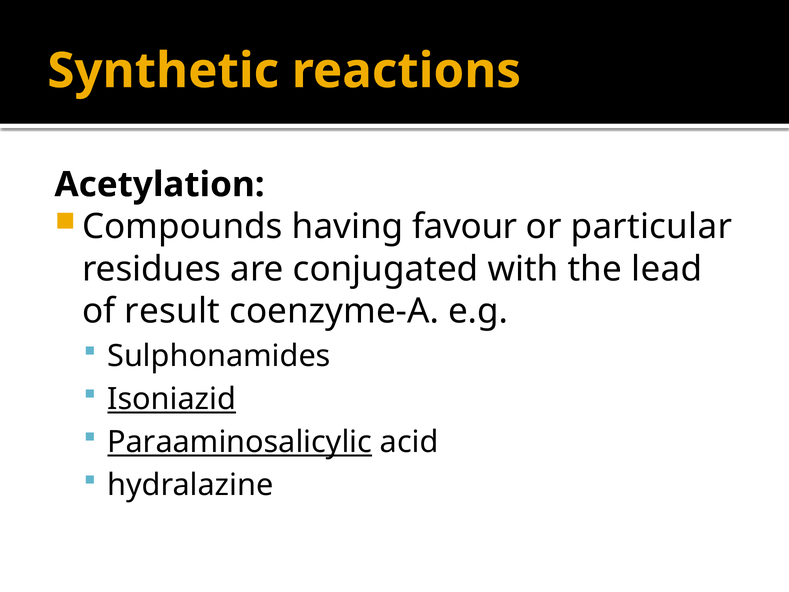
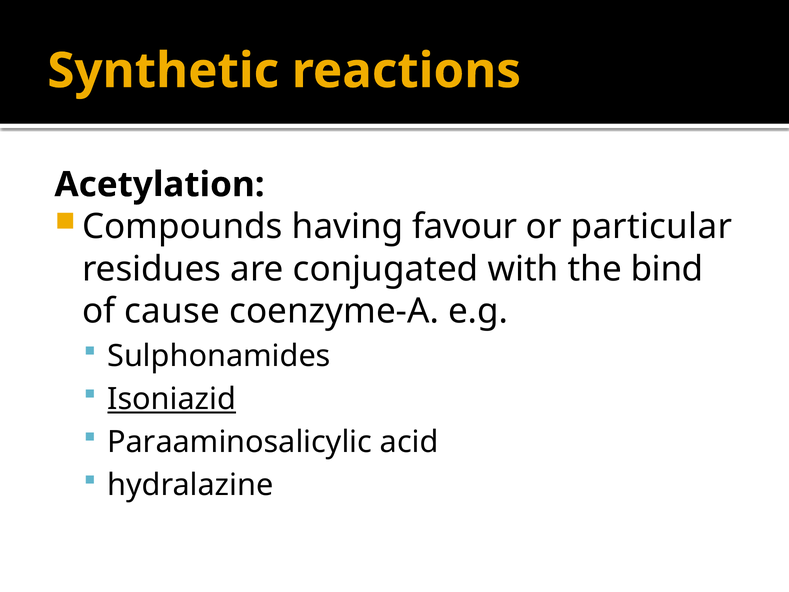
lead: lead -> bind (667, 269)
result: result -> cause (172, 311)
Paraaminosalicylic underline: present -> none (240, 442)
